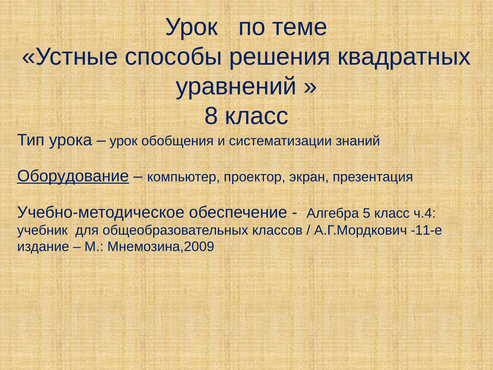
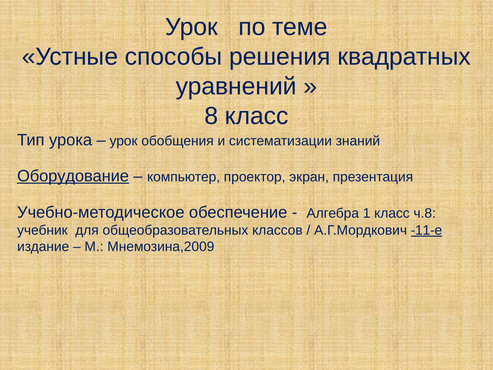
5: 5 -> 1 (367, 213)
ч.4: ч.4 -> ч.8 (425, 213)
-11-е underline: none -> present (426, 230)
